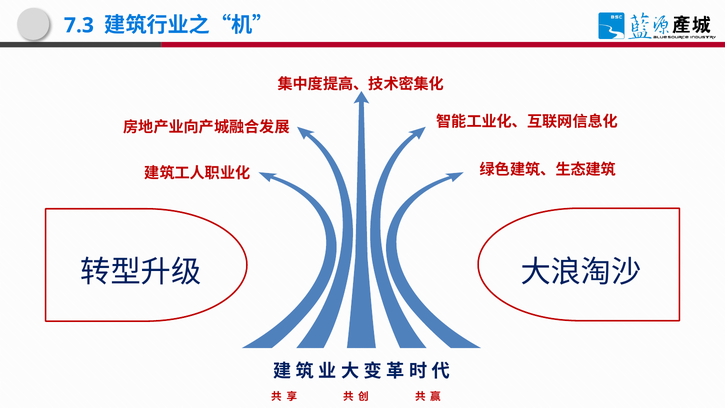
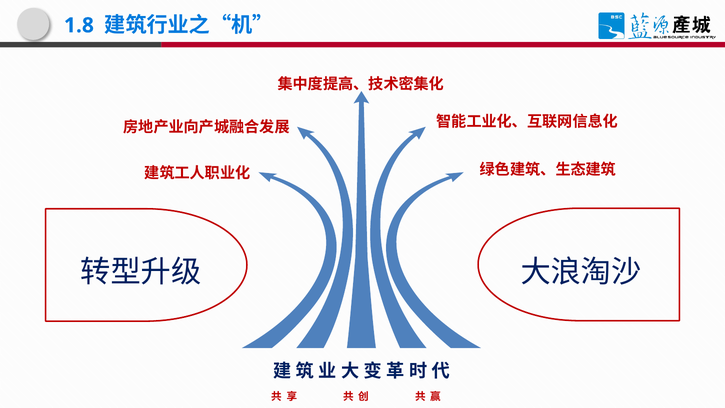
7.3: 7.3 -> 1.8 (79, 25)
